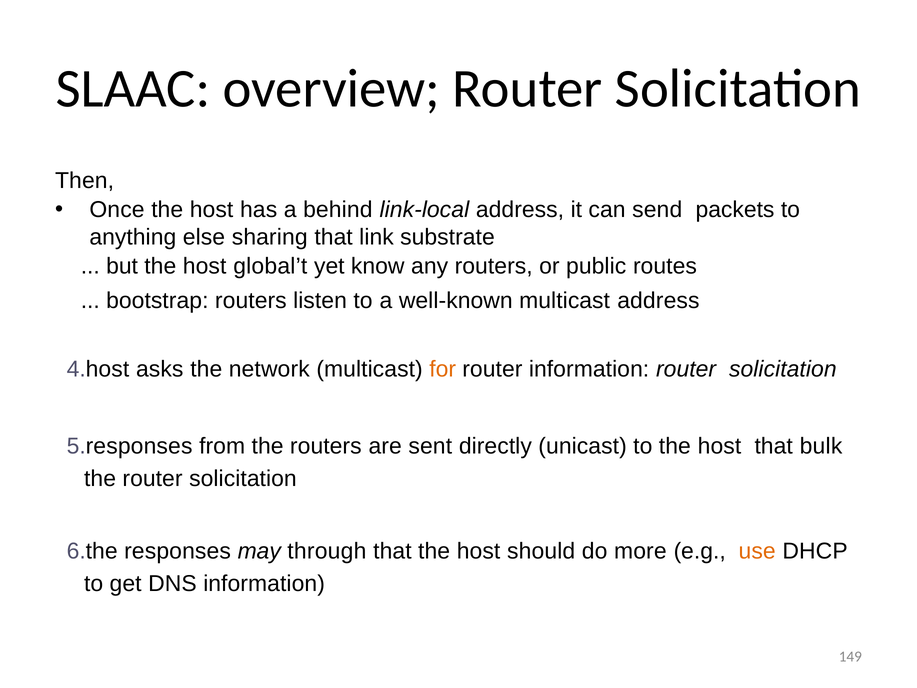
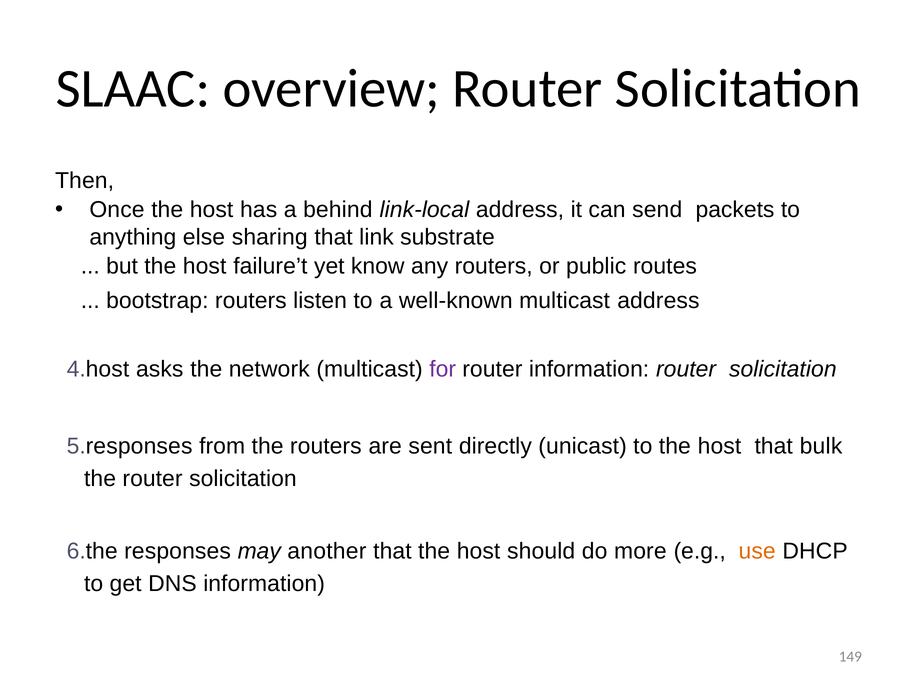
global’t: global’t -> failure’t (270, 266)
for colour: orange -> purple (443, 369)
through: through -> another (327, 551)
